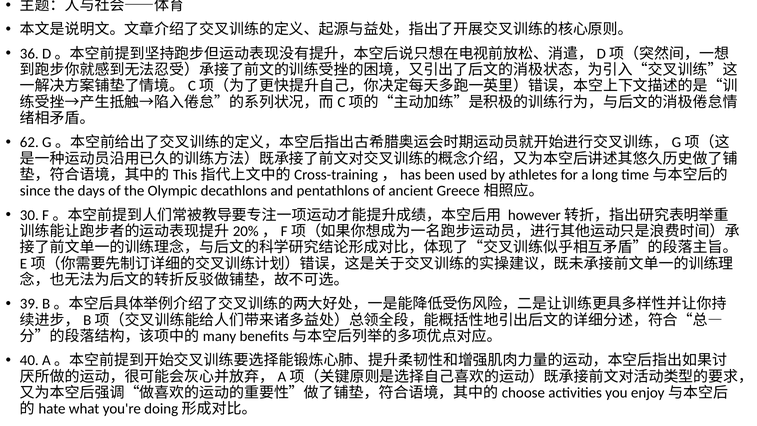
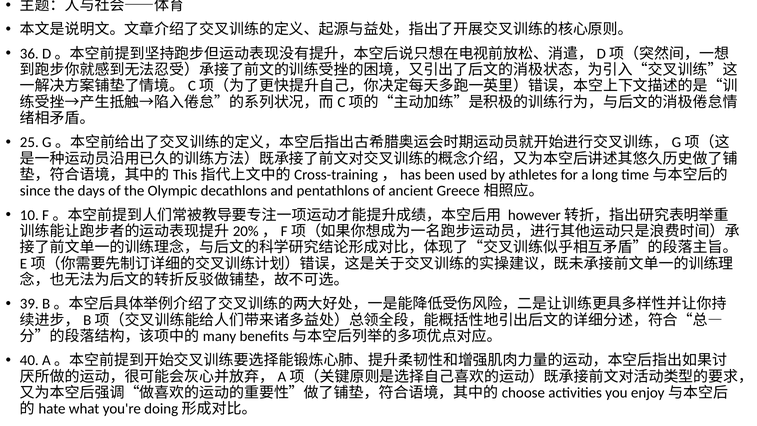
62: 62 -> 25 (29, 142)
30: 30 -> 10 (29, 215)
